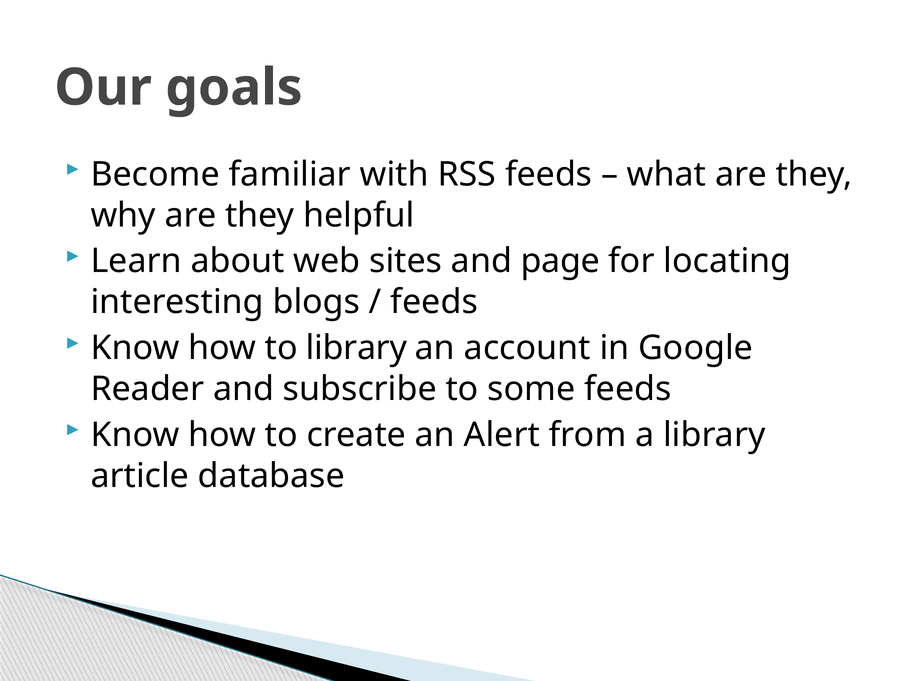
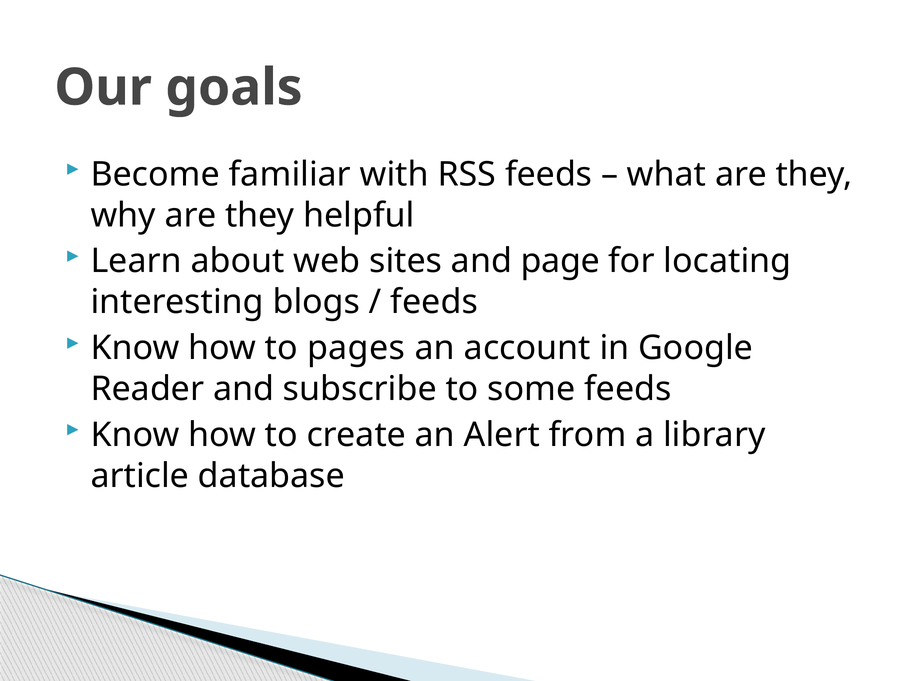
to library: library -> pages (356, 348)
